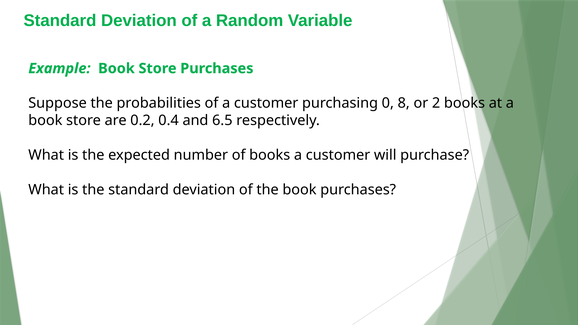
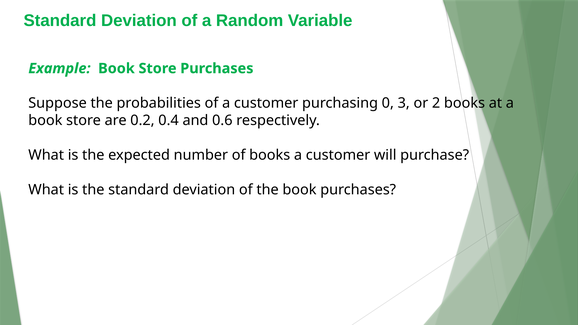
8: 8 -> 3 (404, 103)
6.5: 6.5 -> 0.6 (222, 120)
